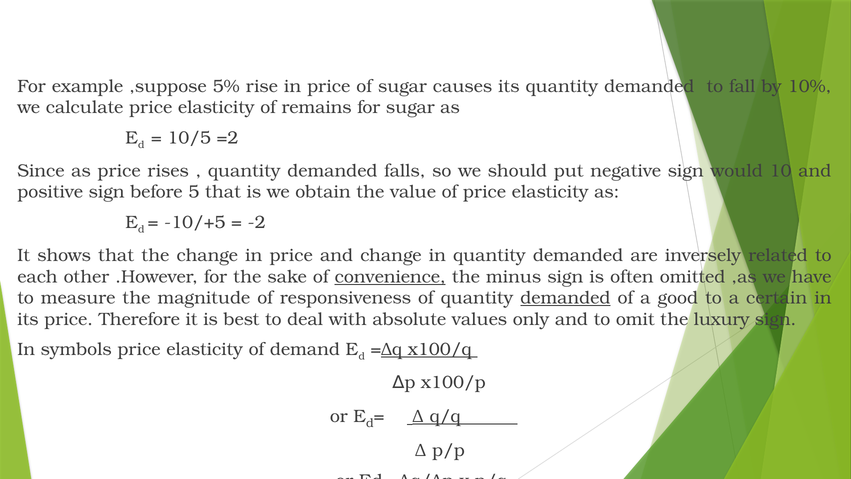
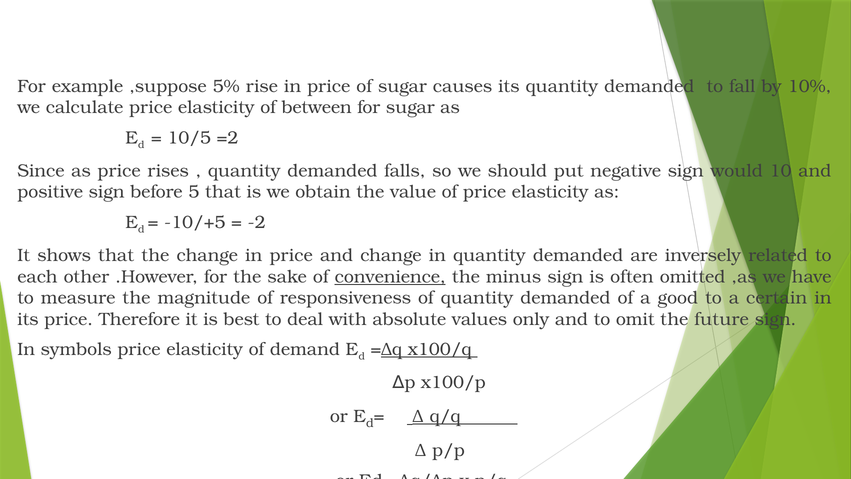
remains: remains -> between (317, 107)
demanded underline: present -> none (565, 298)
luxury: luxury -> future (721, 319)
